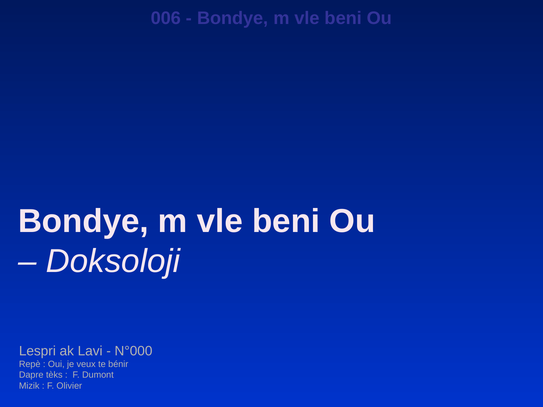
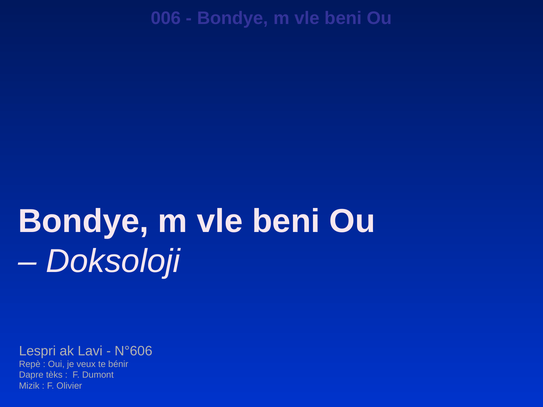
N°000: N°000 -> N°606 (133, 351)
